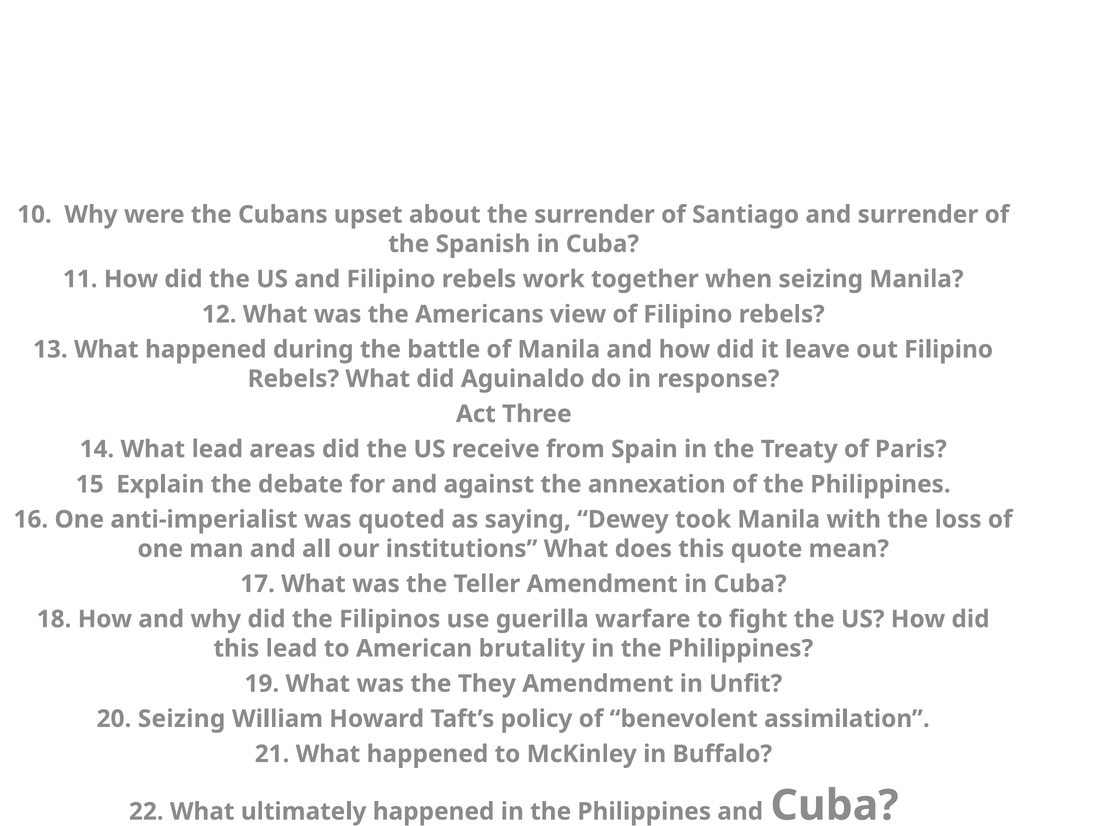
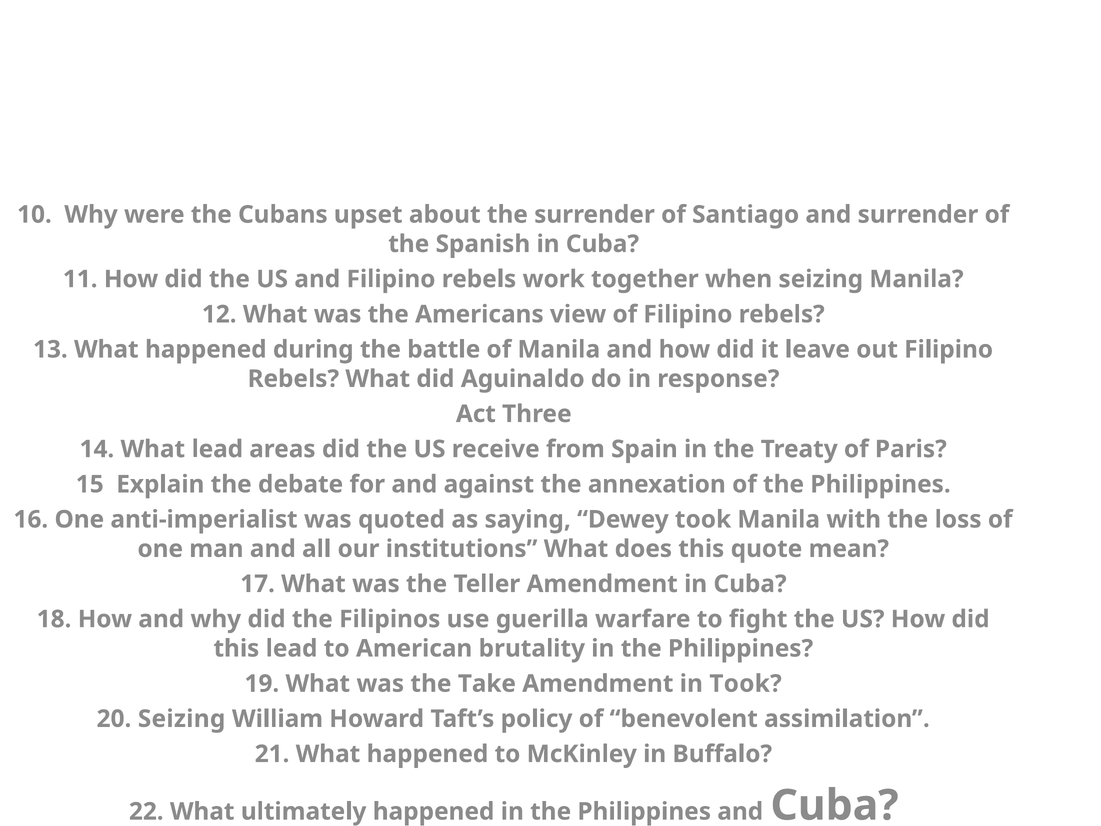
They: They -> Take (487, 683)
in Unfit: Unfit -> Took (746, 683)
